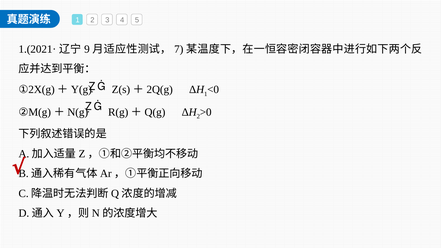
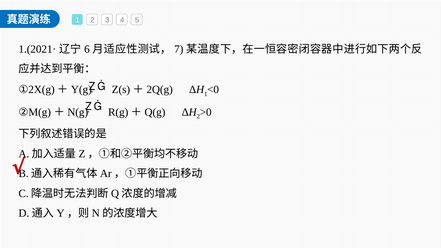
9: 9 -> 6 (87, 49)
